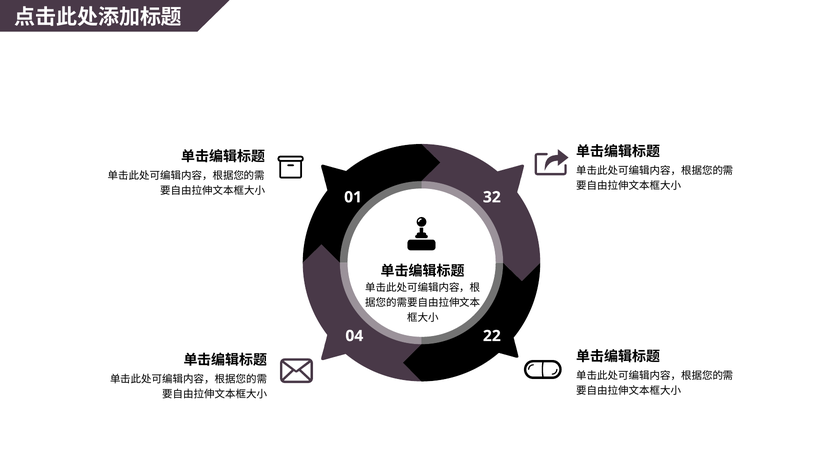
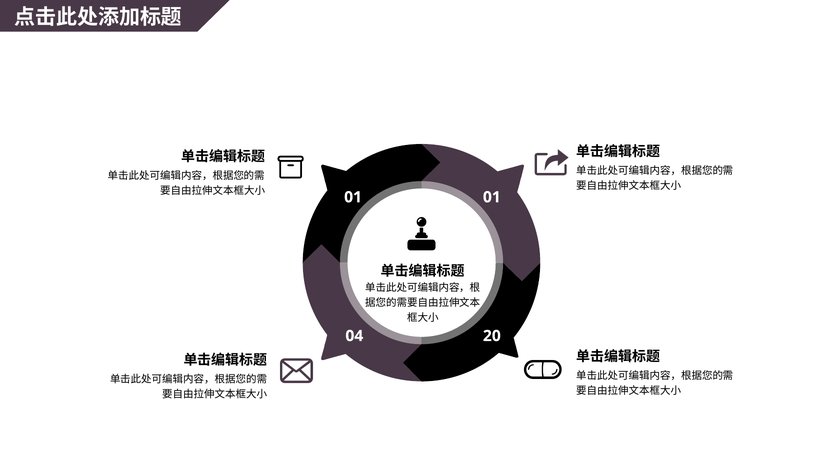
01 32: 32 -> 01 (492, 197)
22: 22 -> 20 (492, 336)
